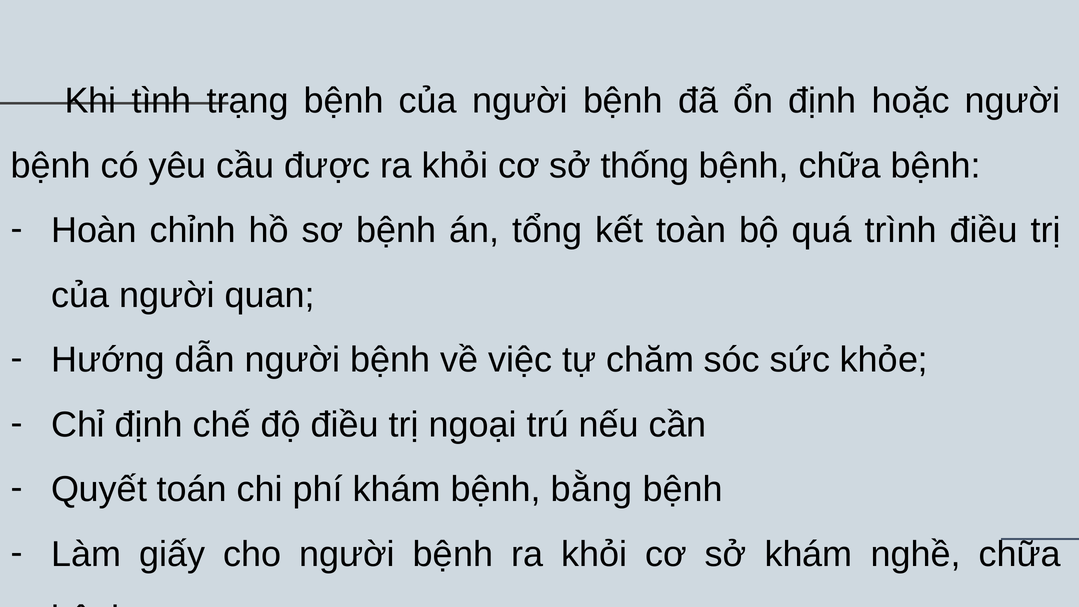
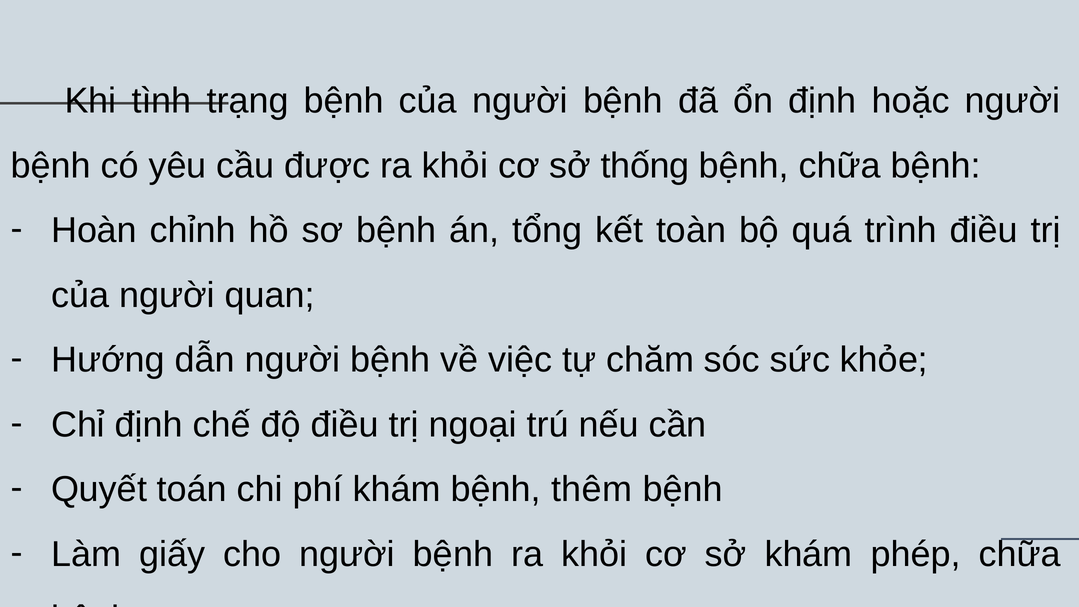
bằng: bằng -> thêm (592, 489)
nghề: nghề -> phép (916, 554)
